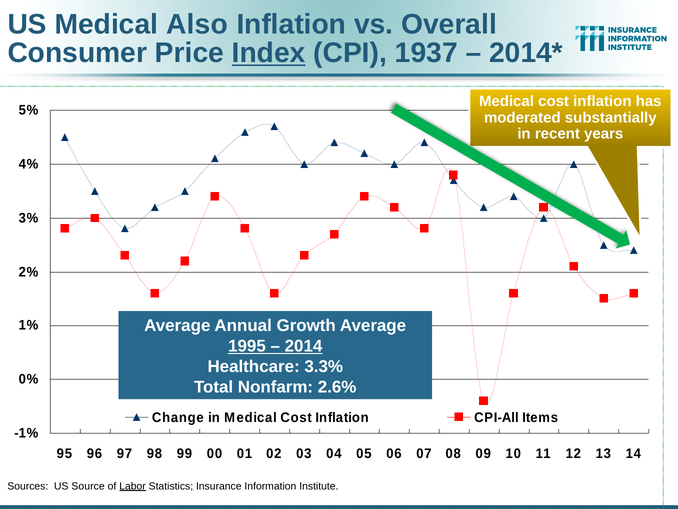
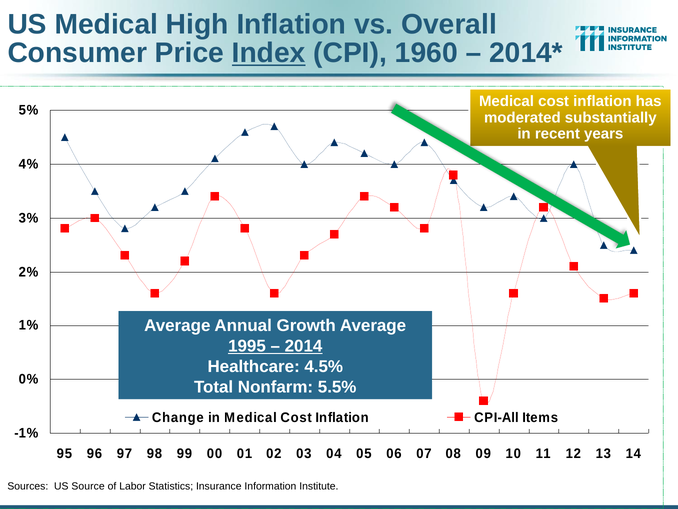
Also: Also -> High (197, 24)
1937: 1937 -> 1960 (426, 53)
3.3%: 3.3% -> 4.5% (324, 366)
2.6%: 2.6% -> 5.5% (337, 387)
Labor underline: present -> none (133, 486)
